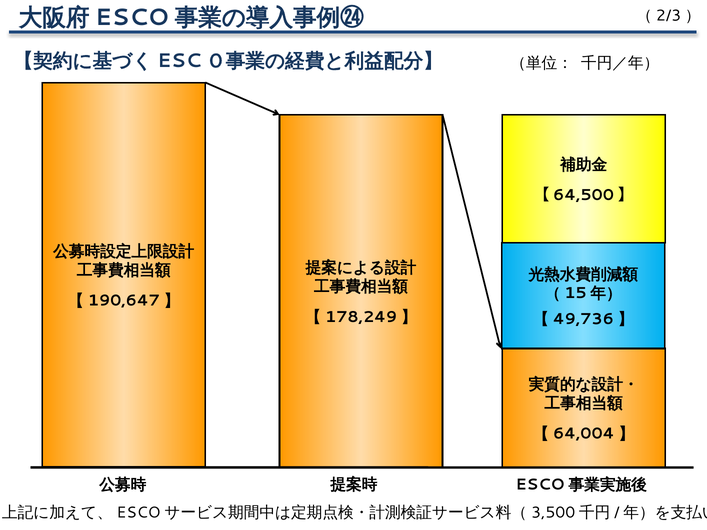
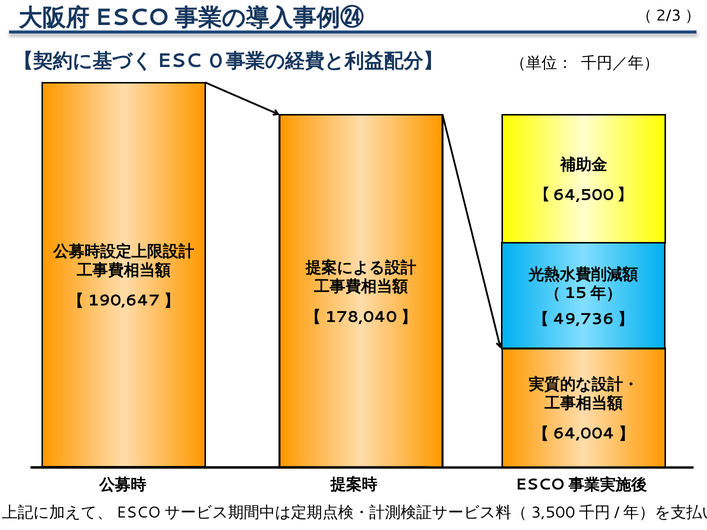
178,249: 178,249 -> 178,040 (361, 317)
